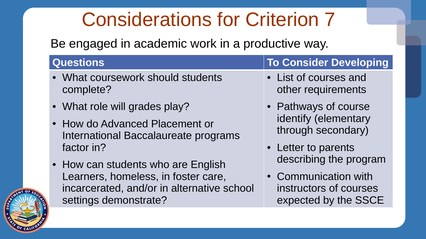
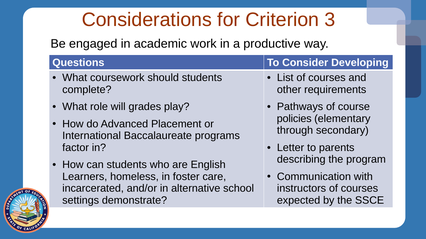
7: 7 -> 3 (330, 20)
identify: identify -> policies (294, 119)
